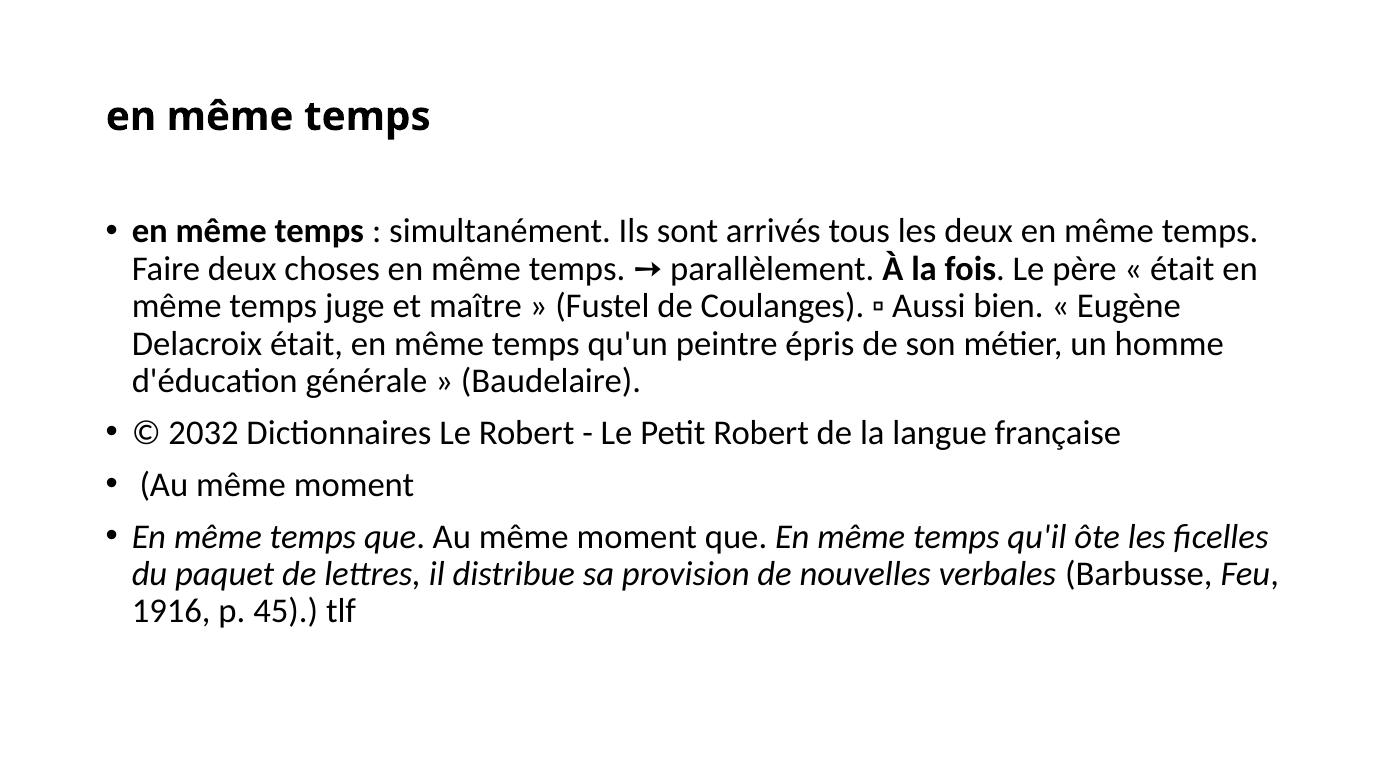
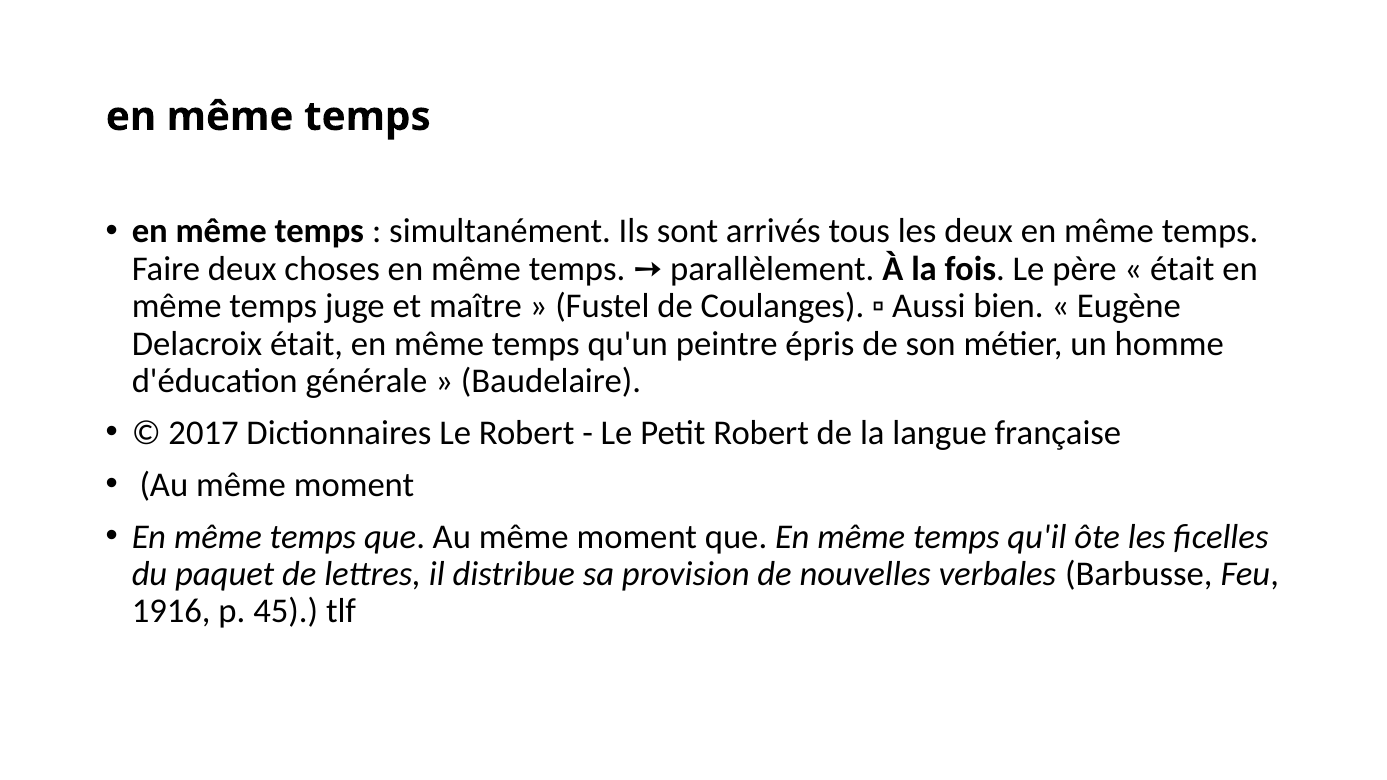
2032: 2032 -> 2017 (204, 433)
